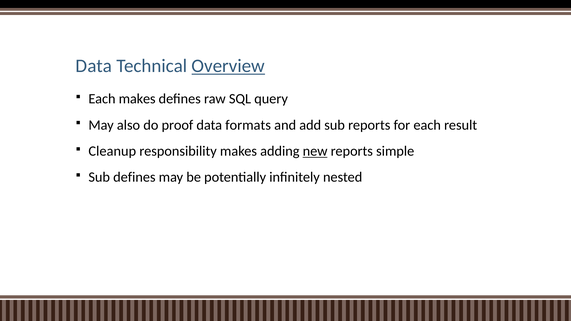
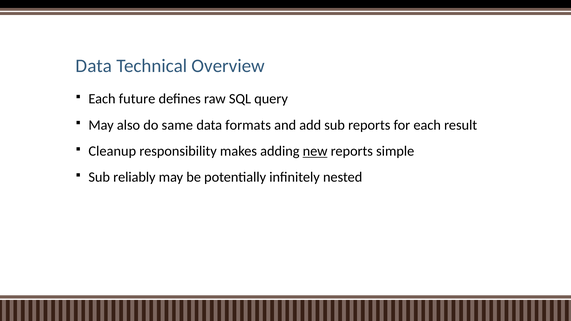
Overview underline: present -> none (228, 66)
Each makes: makes -> future (137, 99)
proof: proof -> same (177, 125)
Sub defines: defines -> reliably (134, 177)
